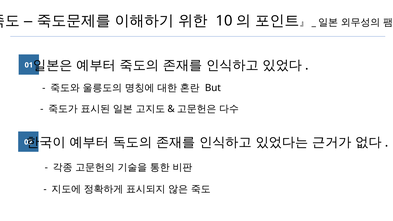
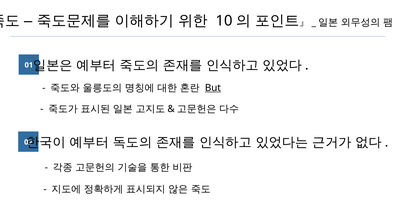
But underline: none -> present (213, 88)
